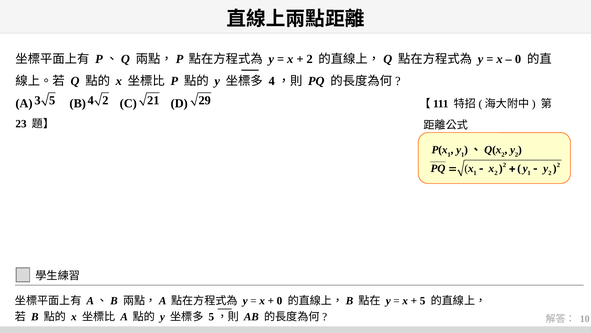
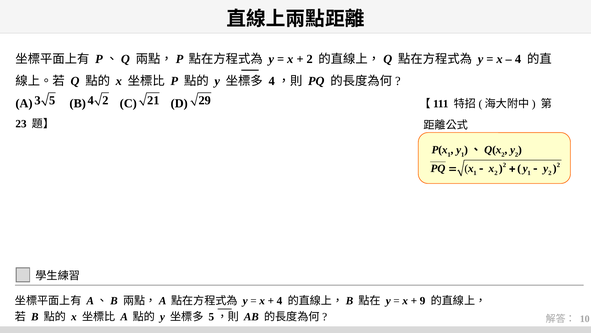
0: 0 -> 4 (518, 59)
0: 0 -> 4 (279, 300)
5: 5 -> 9 (423, 300)
